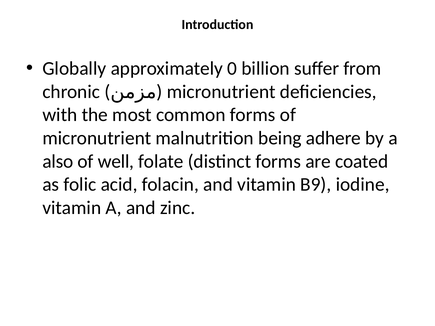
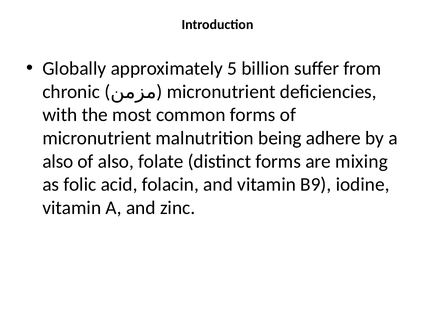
0: 0 -> 5 (232, 69)
of well: well -> also (116, 161)
coated: coated -> mixing (362, 161)
